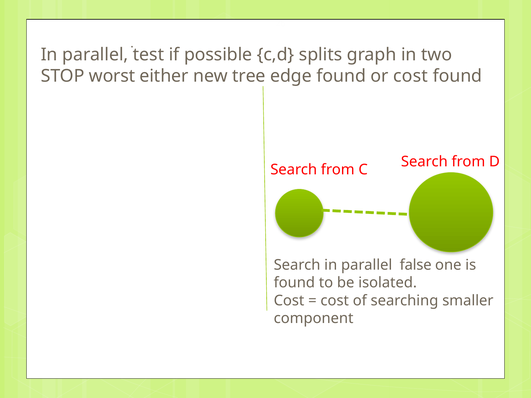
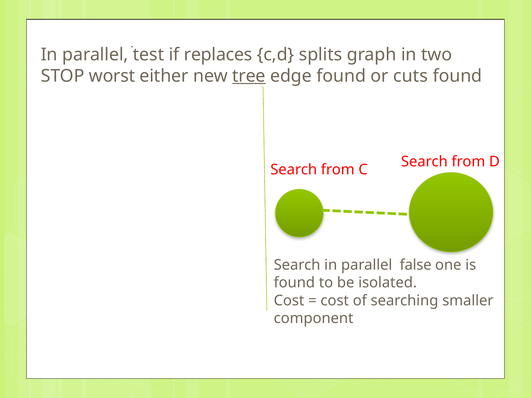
possible: possible -> replaces (218, 55)
tree underline: none -> present (249, 76)
or cost: cost -> cuts (411, 76)
